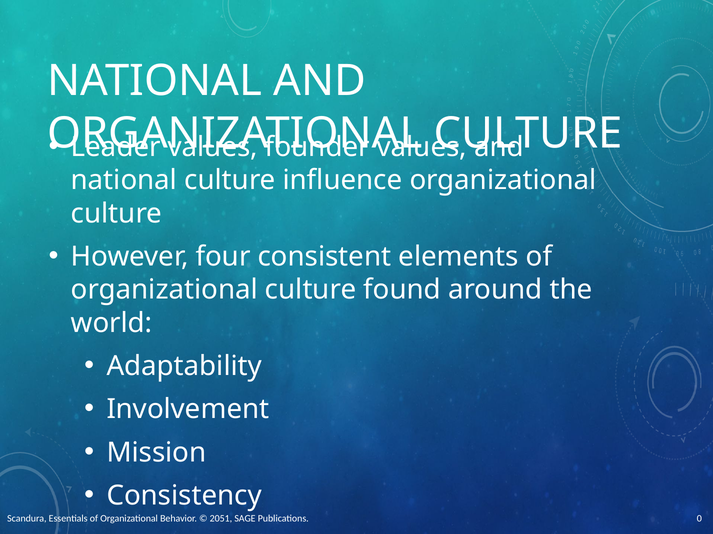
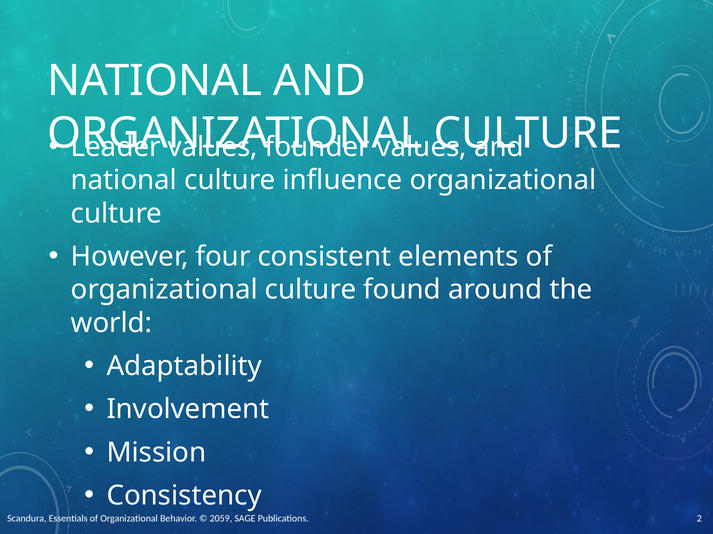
2051: 2051 -> 2059 (221, 519)
0: 0 -> 2 (699, 519)
